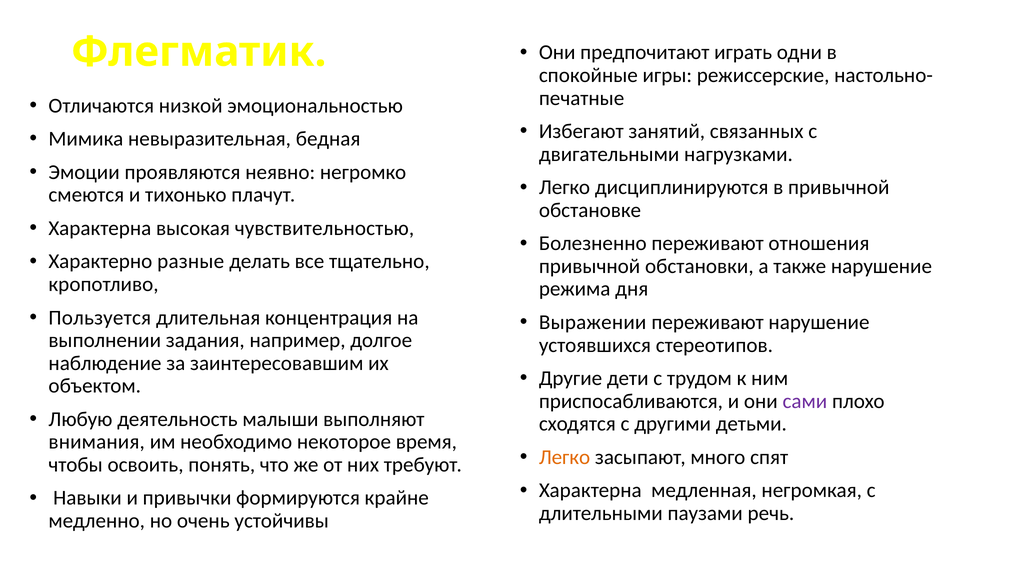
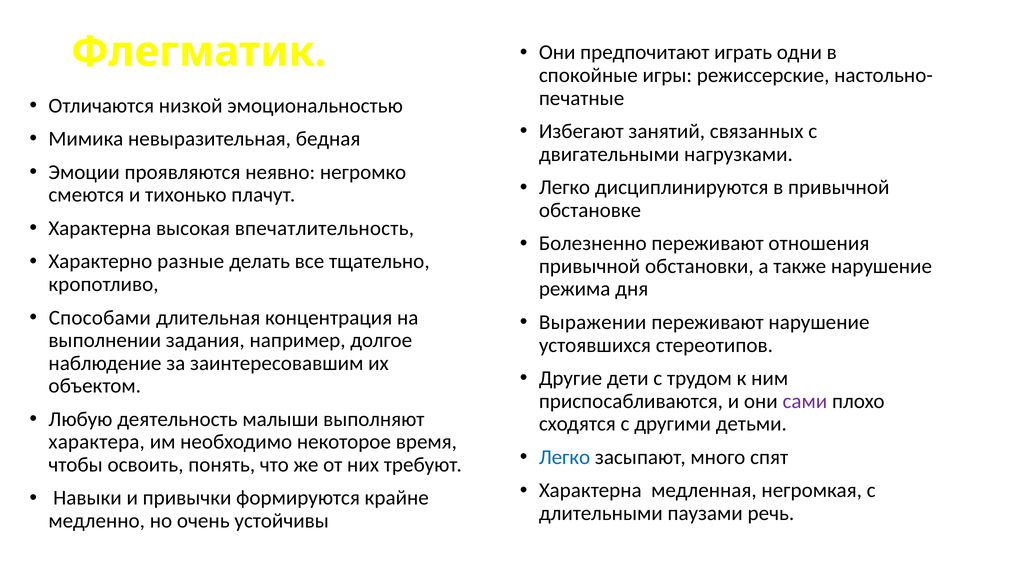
чувствительностью: чувствительностью -> впечатлительность (324, 228)
Пользуется: Пользуется -> Способами (100, 318)
внимания: внимания -> характера (97, 442)
Легко colour: orange -> blue (565, 457)
